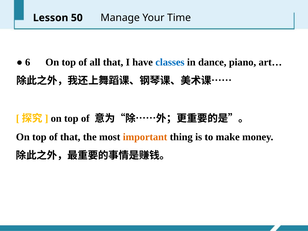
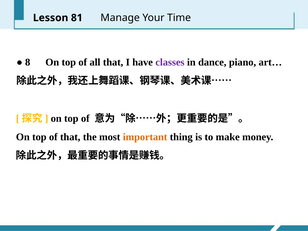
50: 50 -> 81 (77, 18)
6: 6 -> 8 (28, 62)
classes colour: blue -> purple (170, 62)
